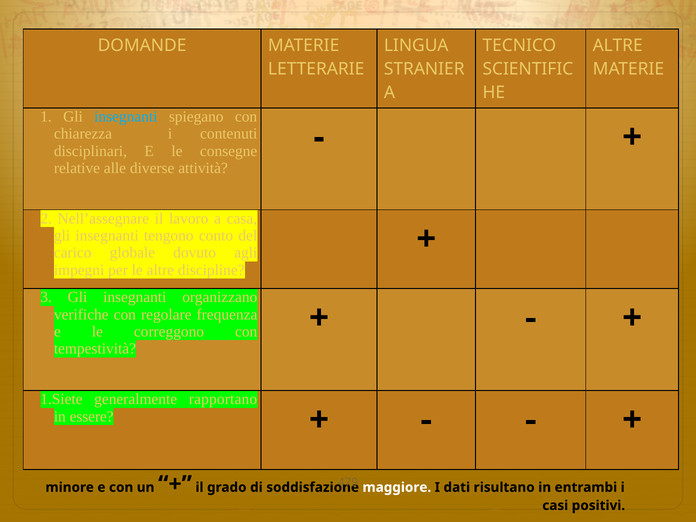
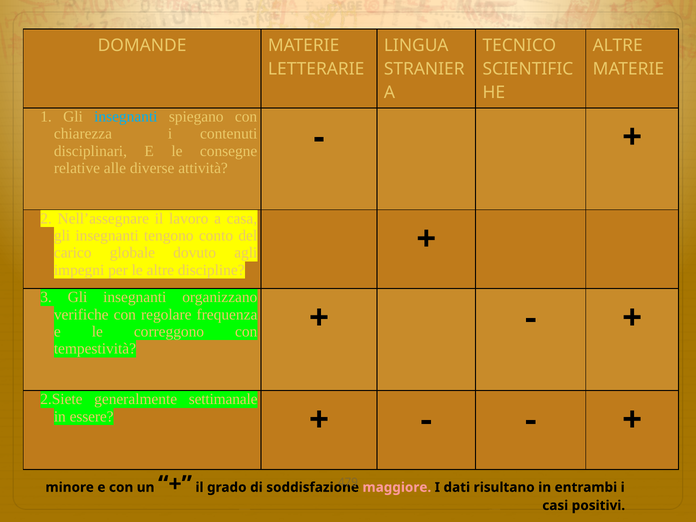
1.Siete: 1.Siete -> 2.Siete (61, 399)
rapportano: rapportano -> settimanale (223, 399)
maggiore colour: white -> pink (397, 487)
